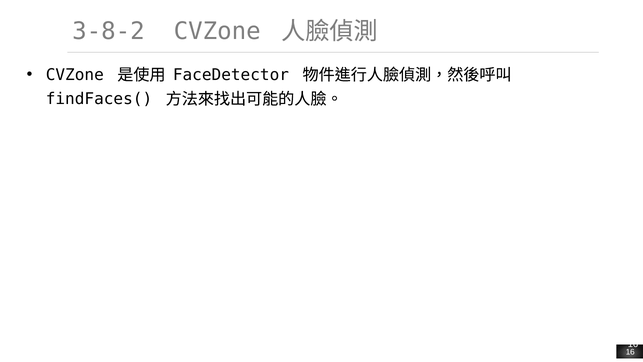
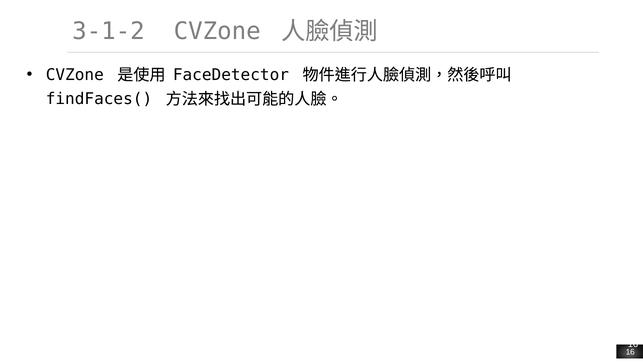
3-8-2: 3-8-2 -> 3-1-2 (108, 31)
